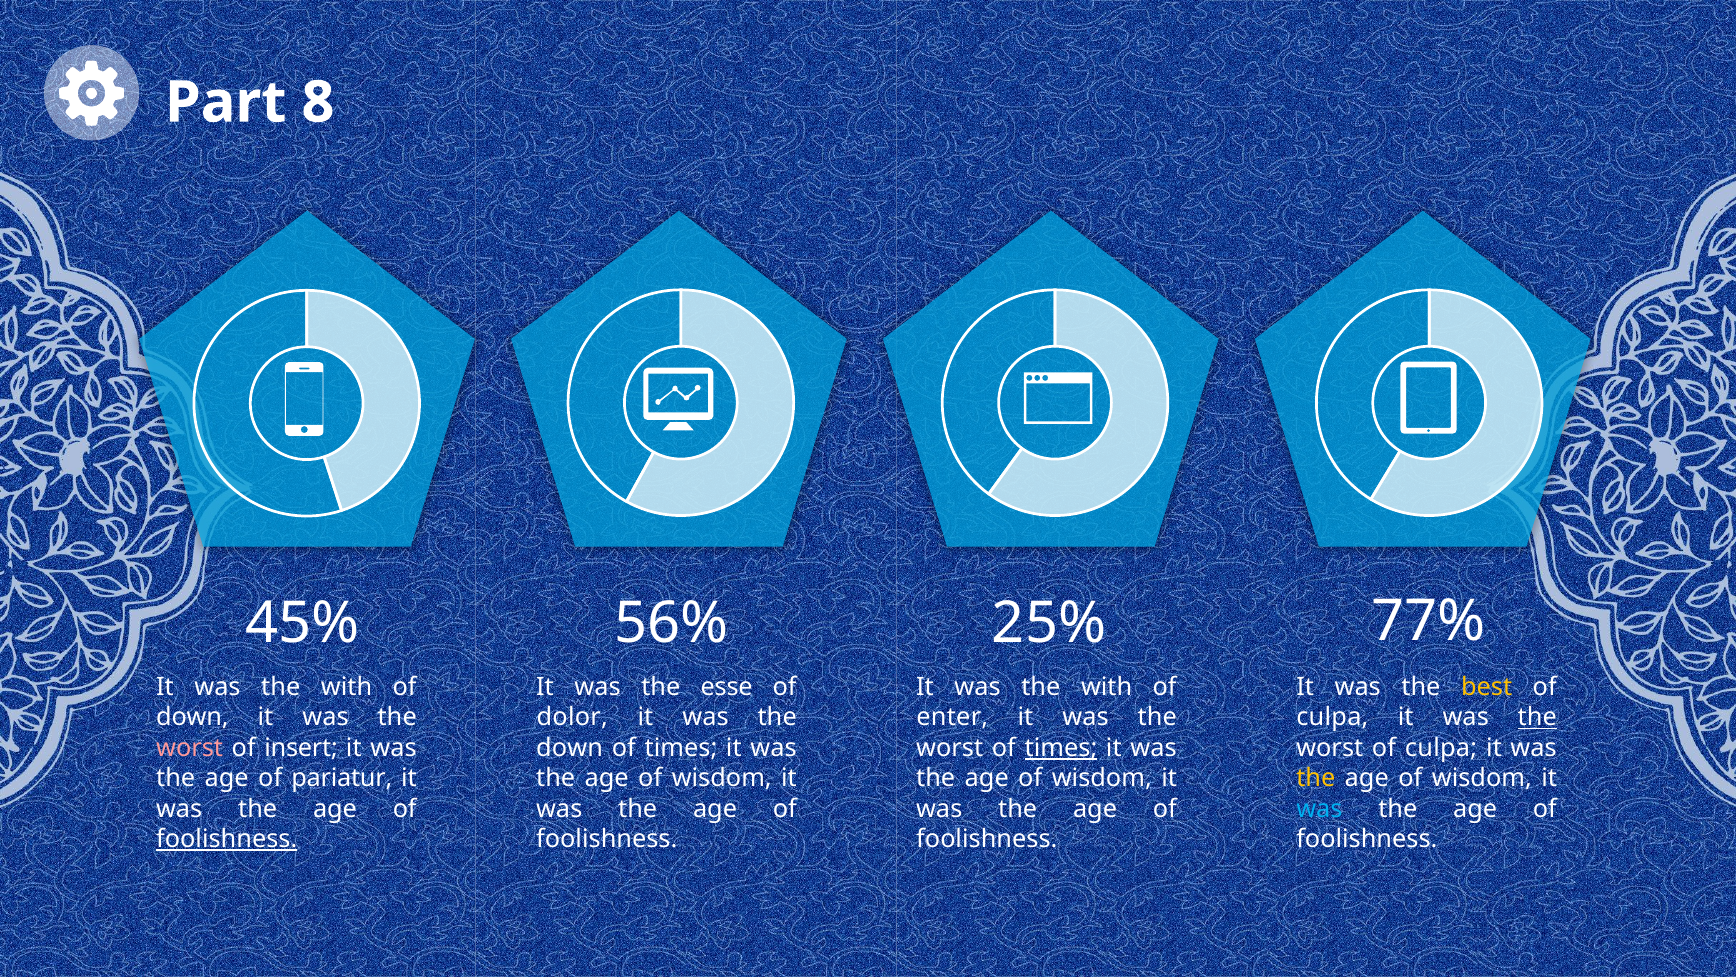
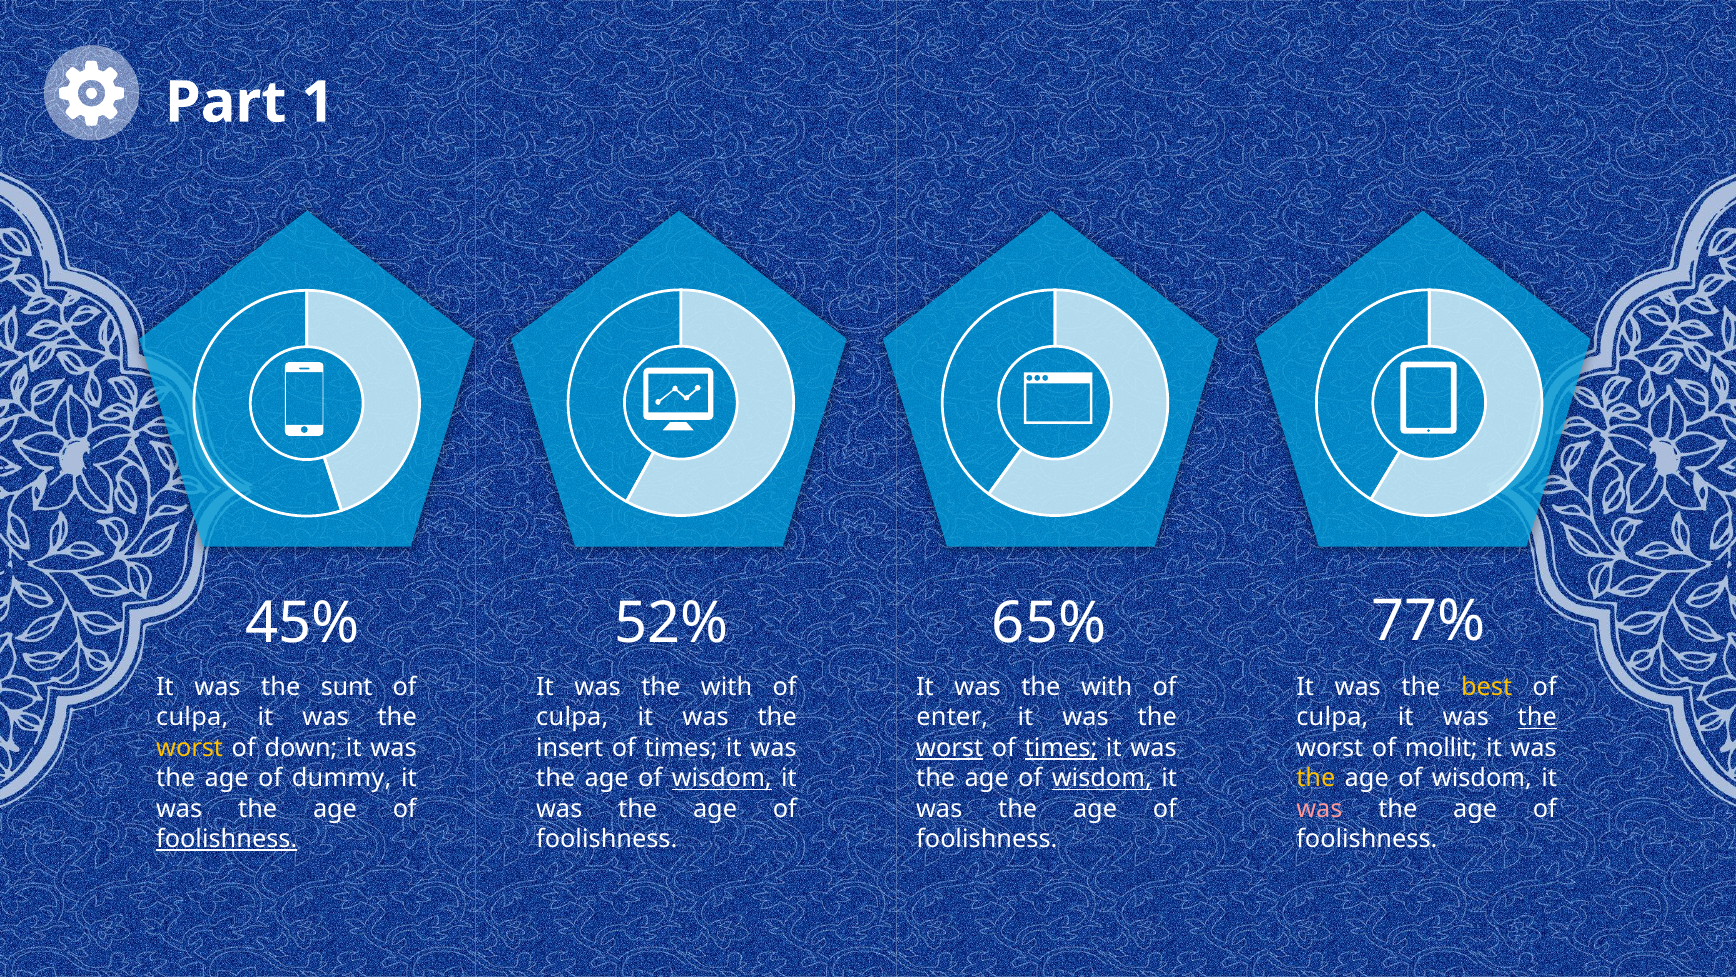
8: 8 -> 1 (318, 102)
56%: 56% -> 52% (672, 623)
25%: 25% -> 65% (1049, 623)
with: with -> sunt (347, 687)
esse: esse -> with (727, 687)
down: down -> culpa (192, 717)
dolor: dolor -> culpa (572, 717)
worst colour: pink -> yellow (190, 748)
insert: insert -> down (301, 748)
down: down -> insert (570, 748)
worst underline: none -> present (950, 748)
worst of culpa: culpa -> mollit (1441, 748)
pariatur: pariatur -> dummy (342, 778)
wisdom underline: none -> present (722, 778)
wisdom underline: none -> present (1102, 778)
was colour: light blue -> pink (1319, 808)
